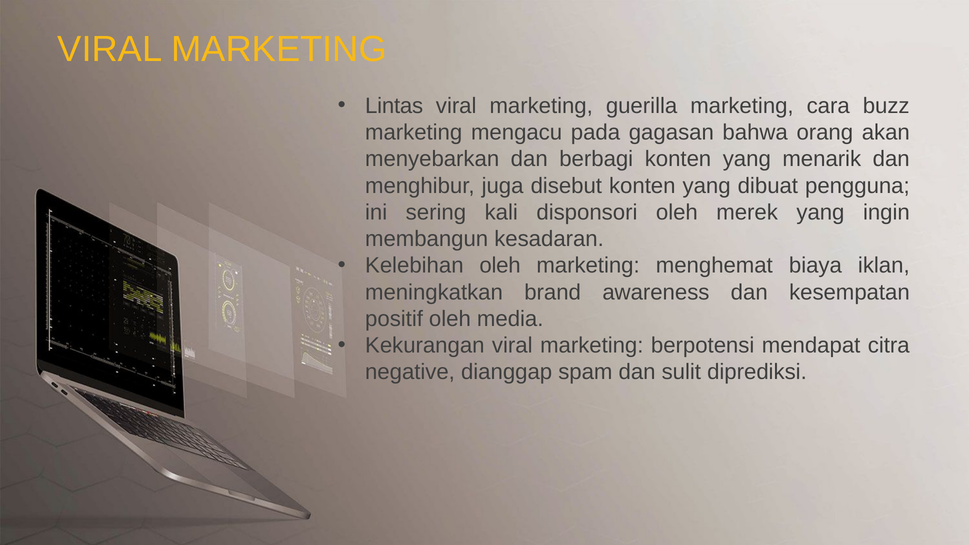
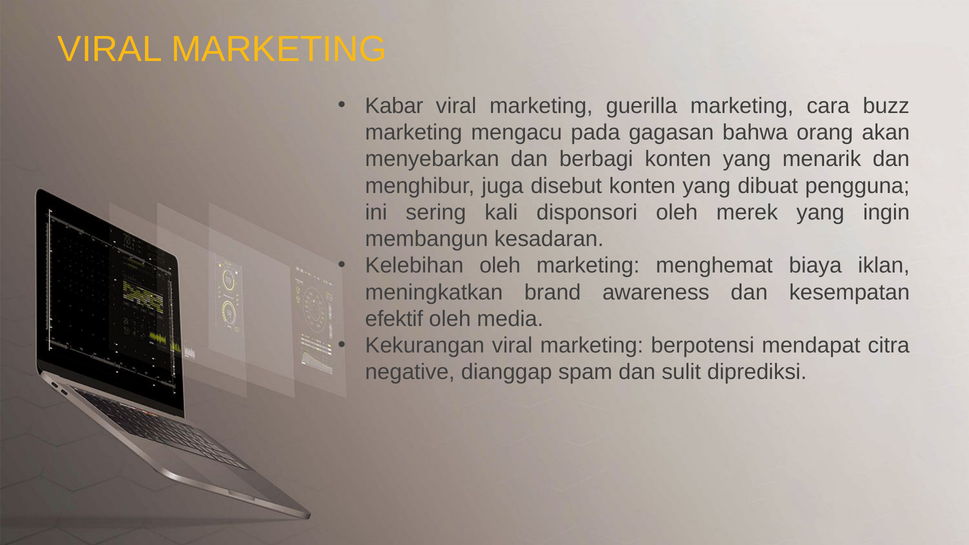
Lintas: Lintas -> Kabar (394, 106)
positif: positif -> efektif (394, 319)
